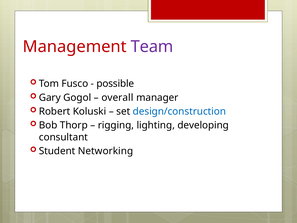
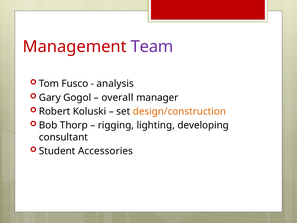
possible: possible -> analysis (115, 84)
design/construction colour: blue -> orange (179, 111)
Networking: Networking -> Accessories (105, 151)
